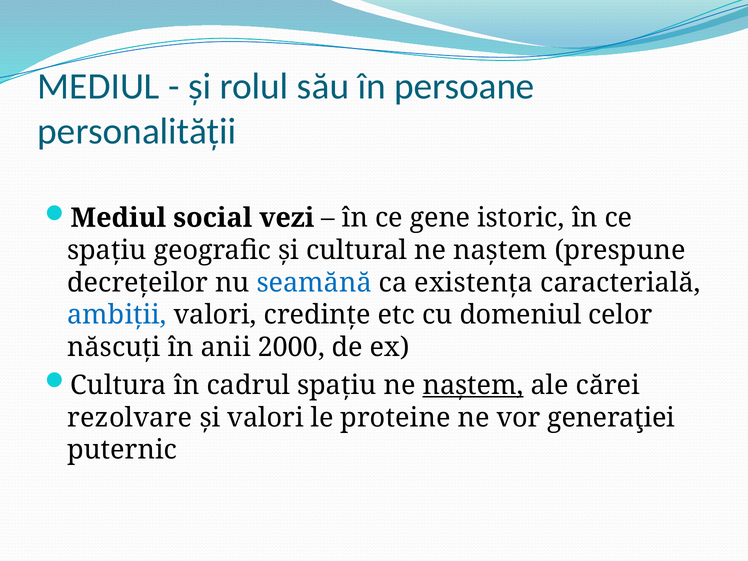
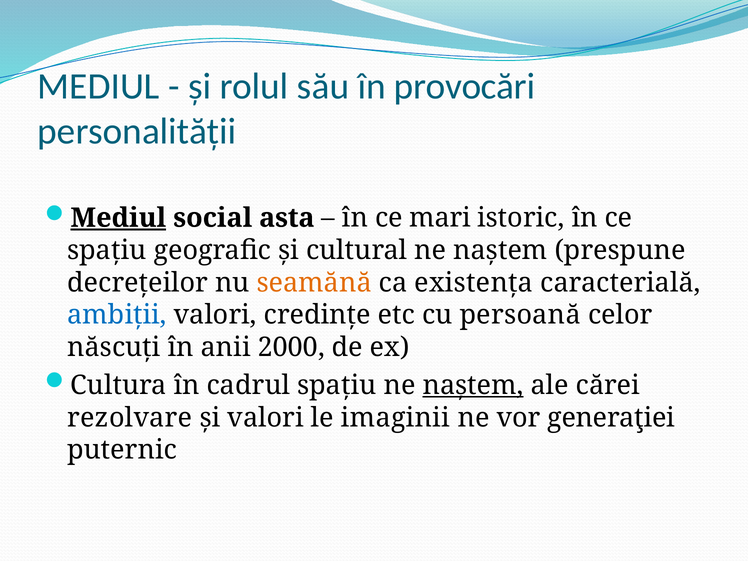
persoane: persoane -> provocări (465, 86)
Mediul underline: none -> present (118, 218)
vezi: vezi -> asta (287, 218)
gene: gene -> mari (440, 218)
seamănă colour: blue -> orange (314, 283)
domeniul: domeniul -> persoană (520, 315)
proteine: proteine -> imaginii (395, 418)
